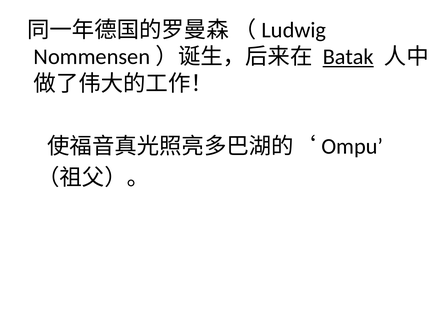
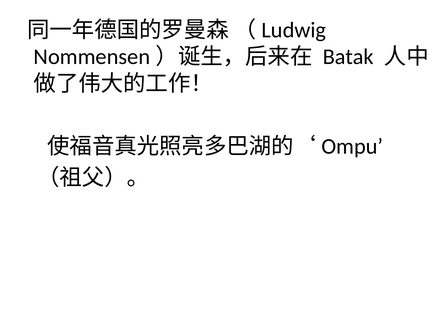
Batak underline: present -> none (348, 57)
